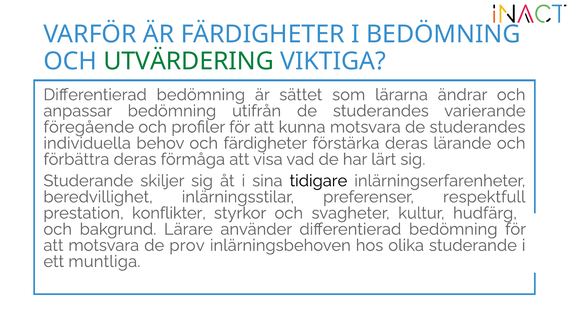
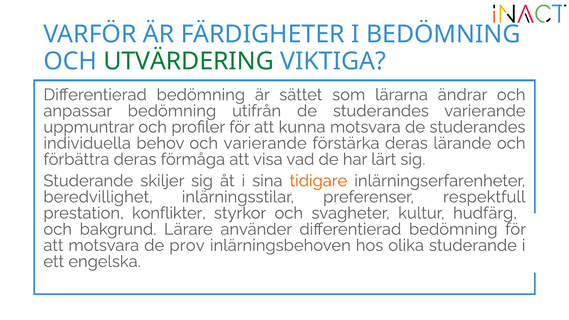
föregående: föregående -> uppmuntrar (89, 127)
och färdigheter: färdigheter -> varierande (265, 143)
tidigare colour: black -> orange (318, 181)
muntliga: muntliga -> engelska (105, 262)
